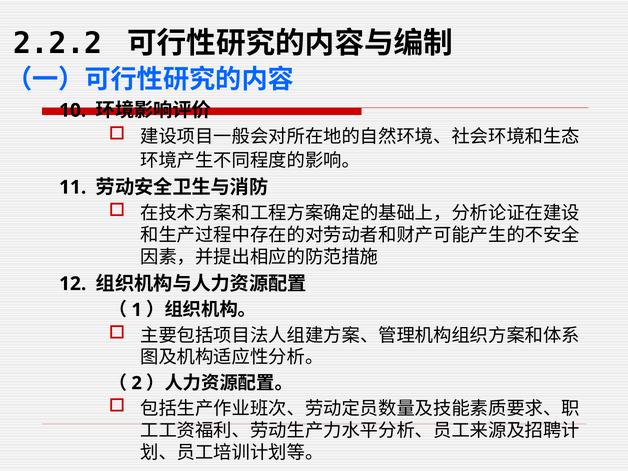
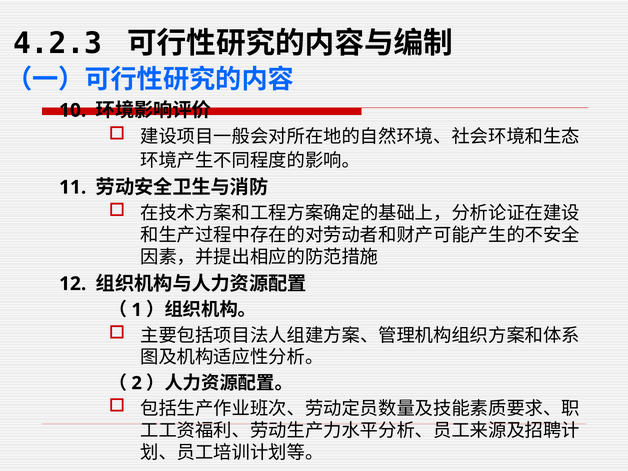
2.2.2: 2.2.2 -> 4.2.3 (58, 44)
